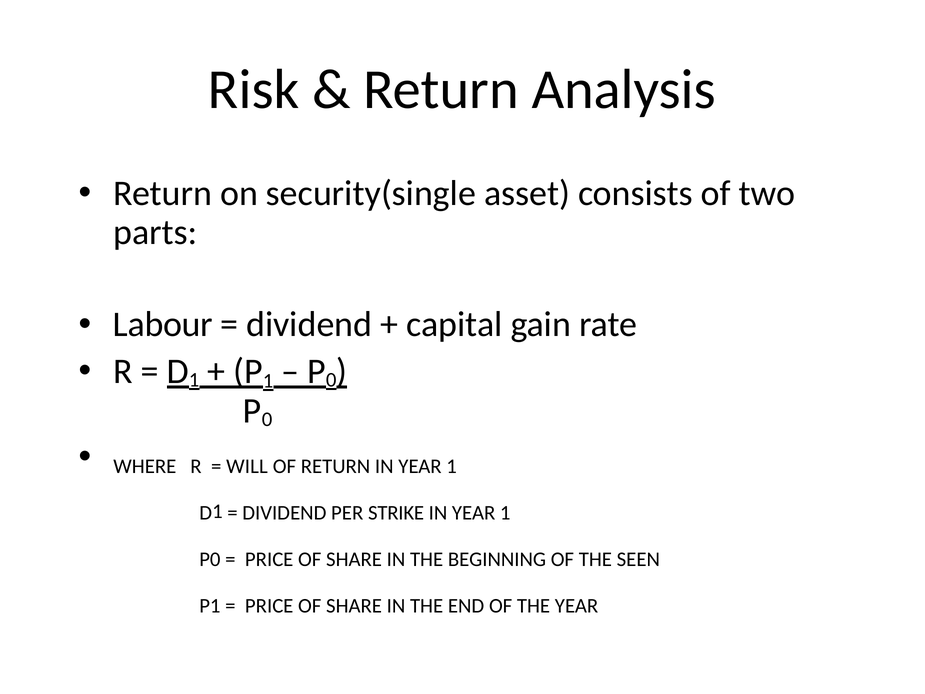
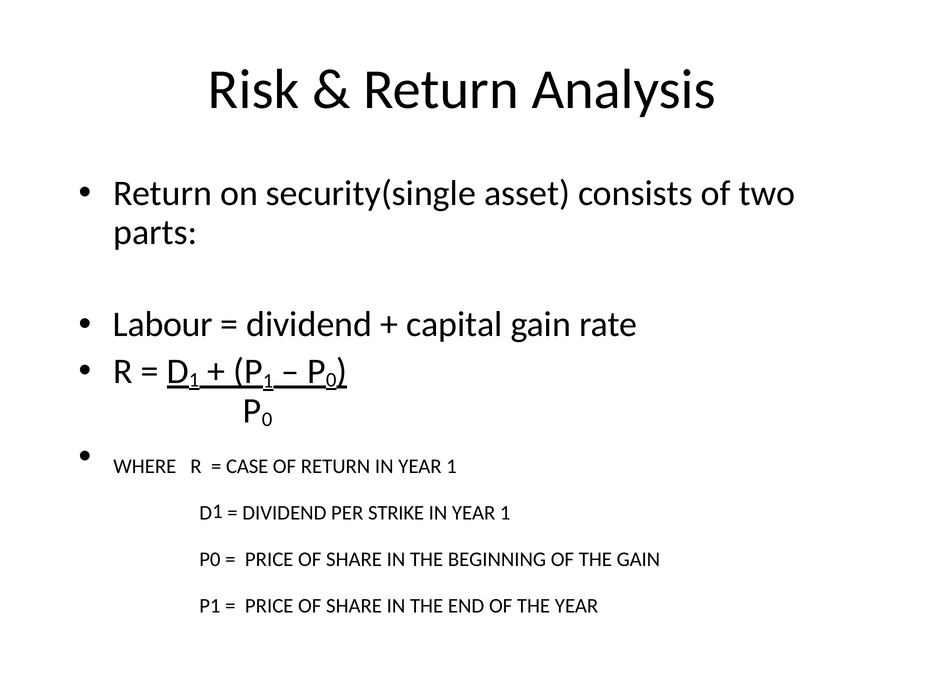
WILL: WILL -> CASE (247, 466)
THE SEEN: SEEN -> GAIN (638, 559)
